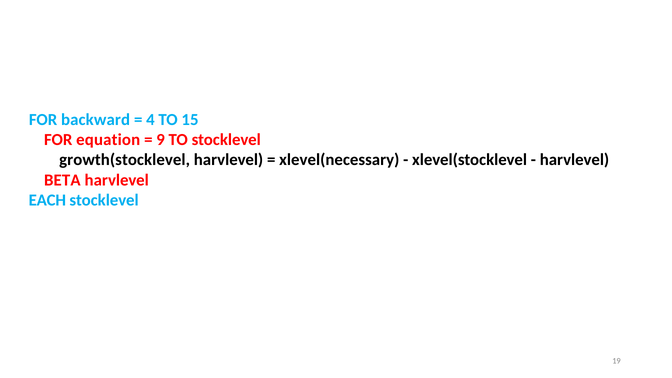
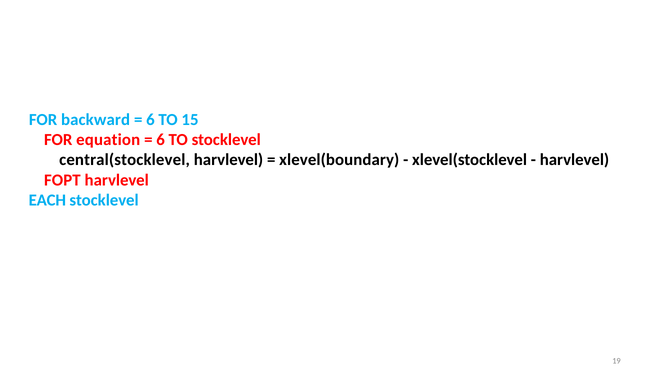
4: 4 -> 6 (150, 120)
9: 9 -> 6 (161, 140)
growth(stocklevel: growth(stocklevel -> central(stocklevel (125, 160)
xlevel(necessary: xlevel(necessary -> xlevel(boundary (339, 160)
BETA: BETA -> FOPT (62, 180)
